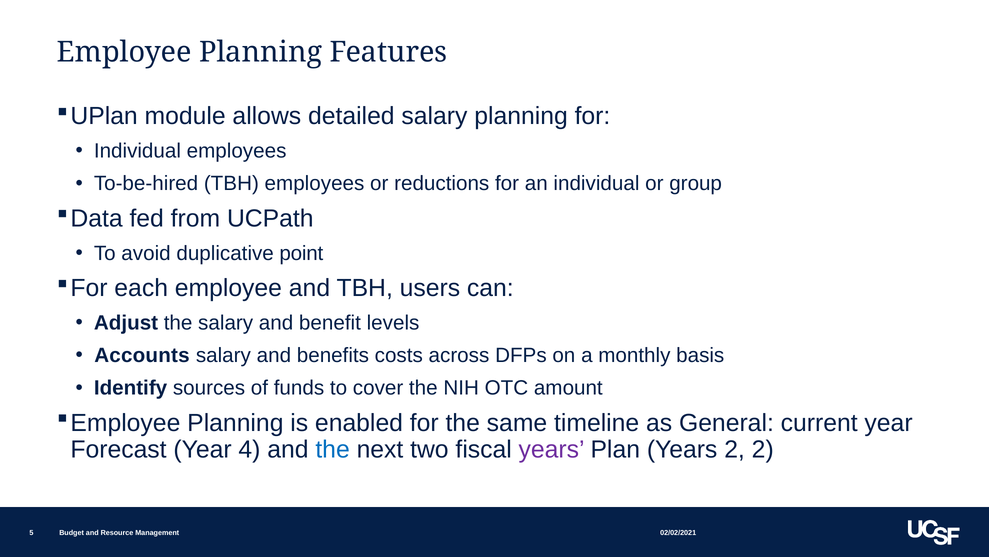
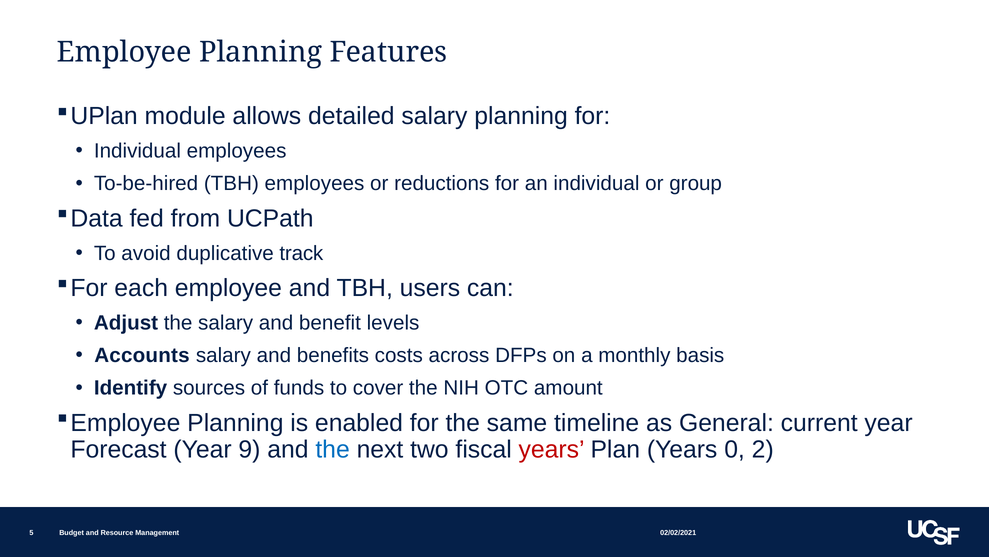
point: point -> track (301, 253)
4: 4 -> 9 (249, 449)
years colour: purple -> red (552, 449)
Years 2: 2 -> 0 (735, 449)
